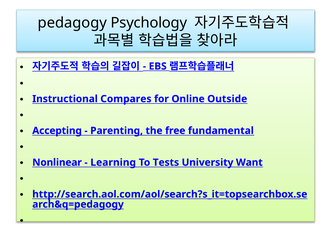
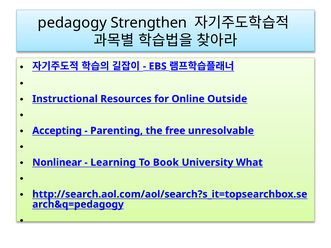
Psychology: Psychology -> Strengthen (149, 23)
Compares: Compares -> Resources (126, 99)
fundamental: fundamental -> unresolvable (221, 131)
Tests: Tests -> Book (166, 163)
Want: Want -> What (249, 163)
